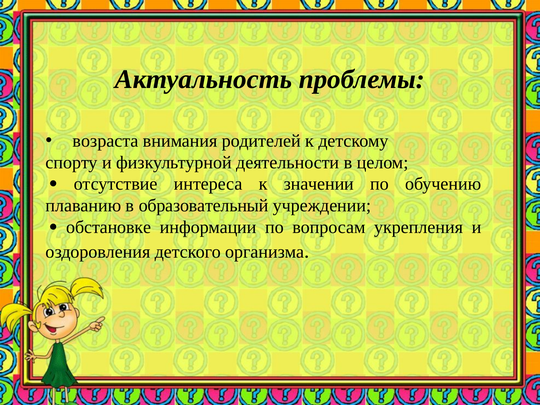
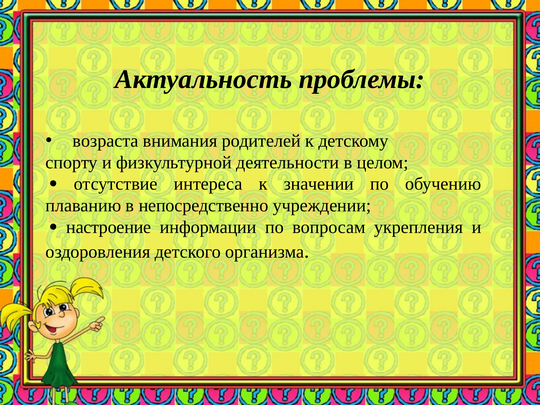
образовательный: образовательный -> непосредственно (204, 206)
обстановке: обстановке -> настроение (109, 227)
